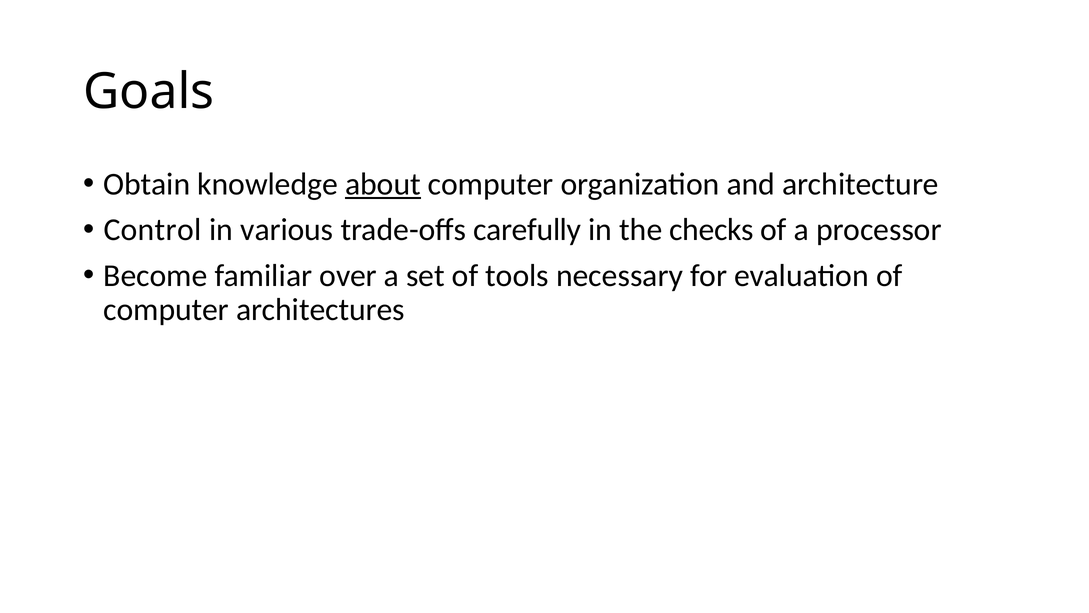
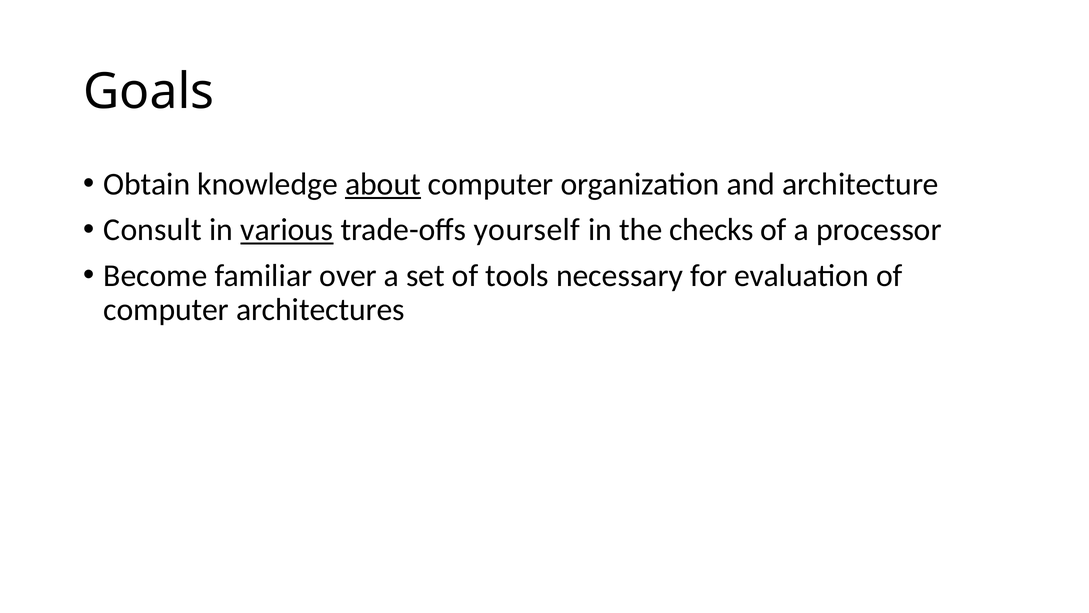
Control: Control -> Consult (153, 230)
various underline: none -> present (287, 230)
carefully: carefully -> yourself (527, 230)
